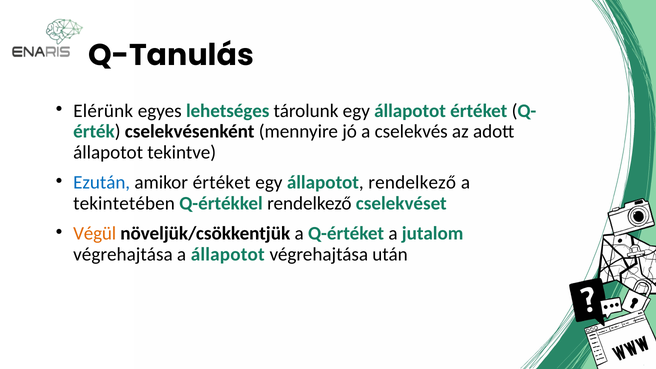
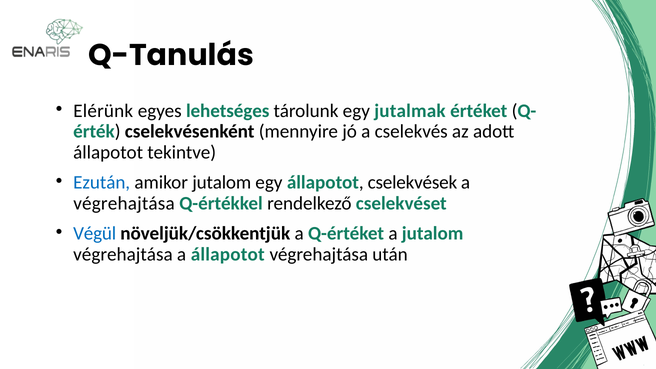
tárolunk egy állapotot: állapotot -> jutalmak (410, 111)
amikor értéket: értéket -> jutalom (222, 183)
állapotot rendelkező: rendelkező -> cselekvések (412, 183)
tekintetében: tekintetében -> végrehajtása (124, 203)
Végül colour: orange -> blue (95, 234)
